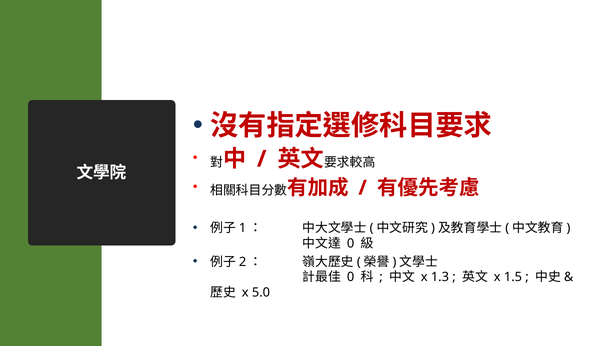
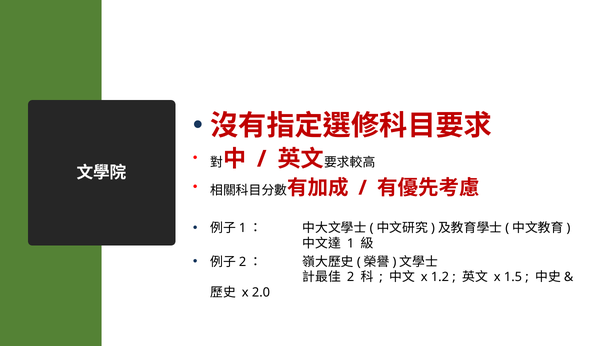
0: 0 -> 1 (351, 244)
0: 0 -> 2 (351, 277)
1.3: 1.3 -> 1.2 (440, 277)
5.0: 5.0 -> 2.0 (261, 293)
